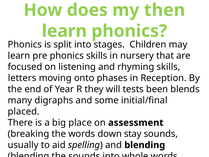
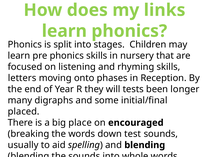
then: then -> links (165, 10)
blends: blends -> longer (185, 89)
on assessment: assessment -> encouraged (136, 123)
stay: stay -> test (133, 134)
